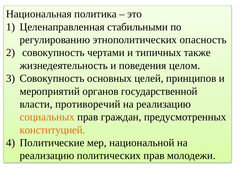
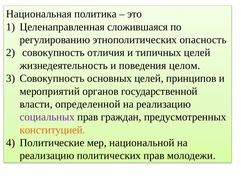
стабильными: стабильными -> сложившаяся (138, 27)
чертами: чертами -> отличия (106, 53)
типичных также: также -> целей (197, 53)
противоречий: противоречий -> определенной (88, 104)
социальных colour: orange -> purple (47, 117)
